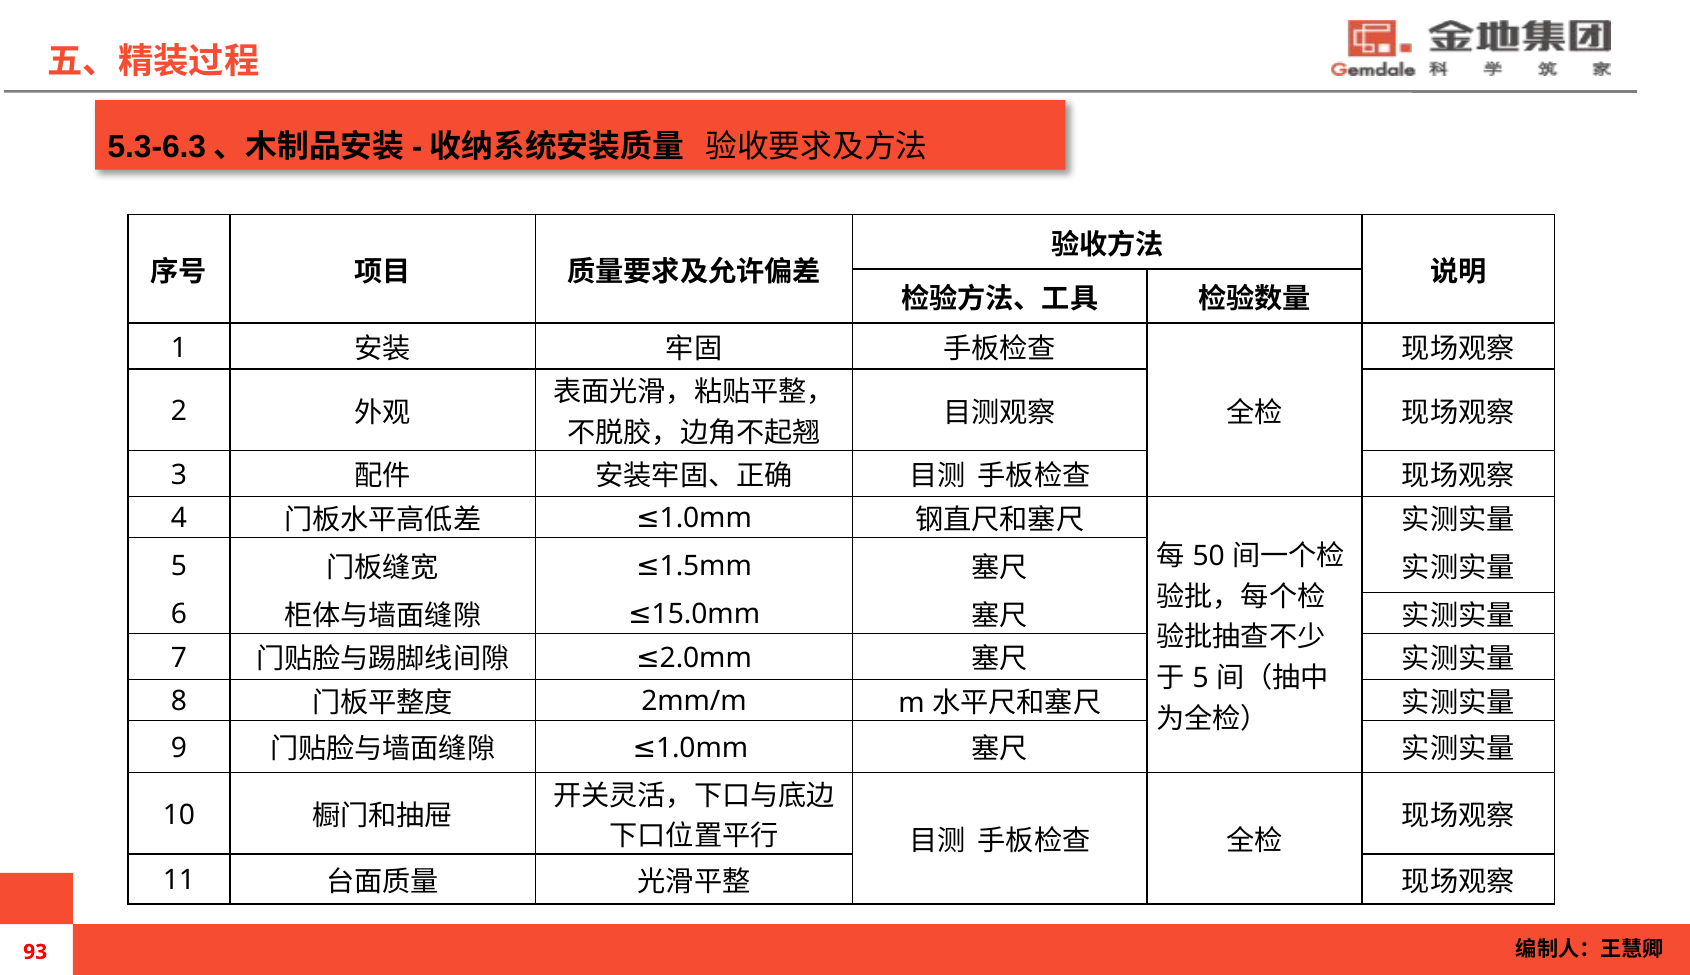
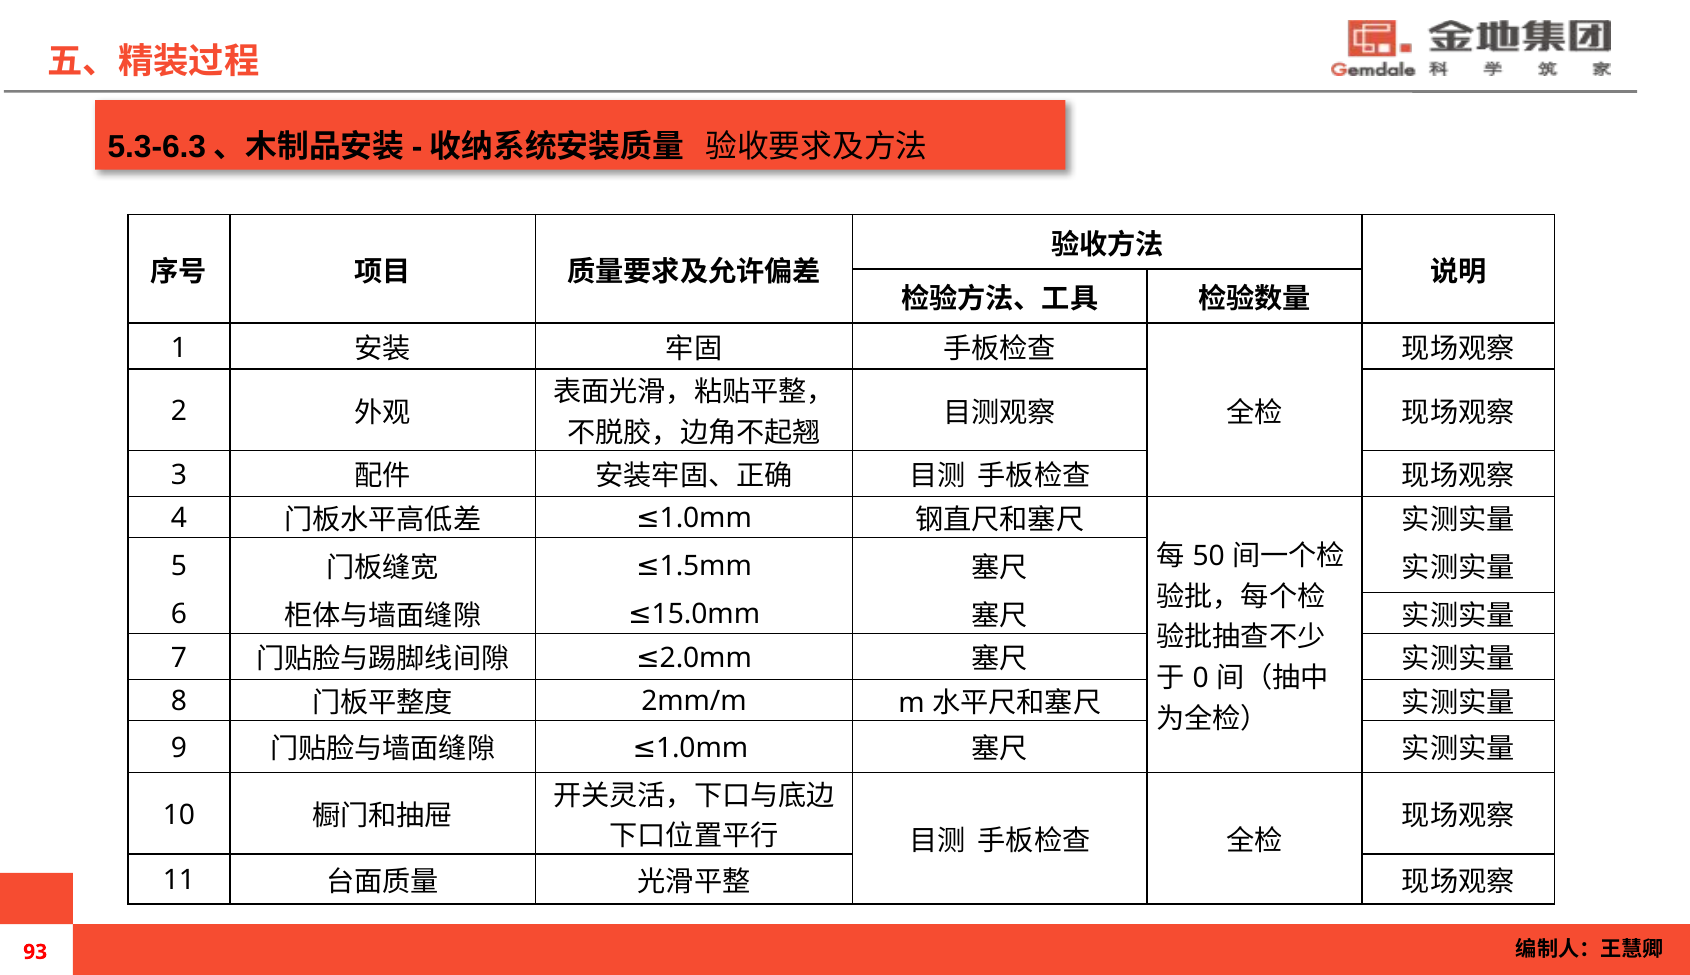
5: 5 -> 0 (1201, 678)
